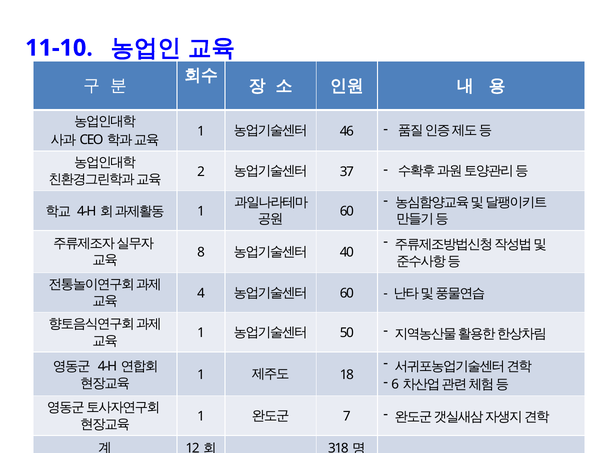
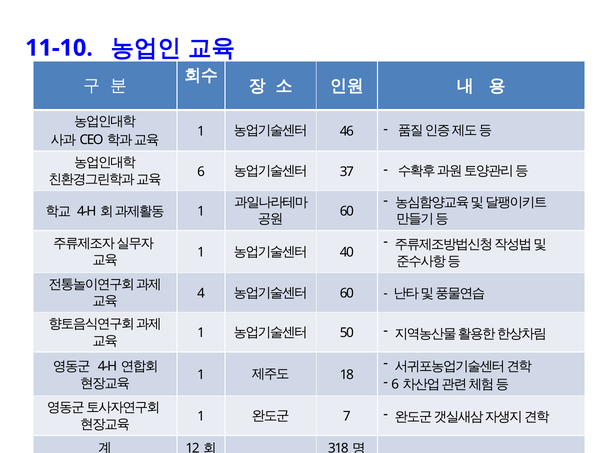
2: 2 -> 6 (201, 172)
8: 8 -> 1 (201, 252)
